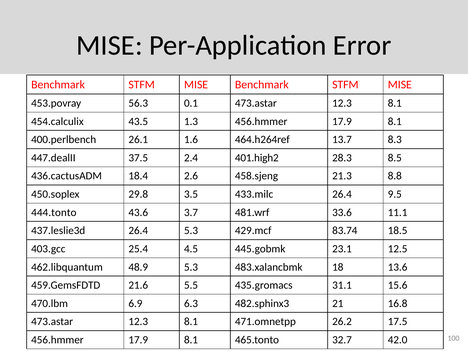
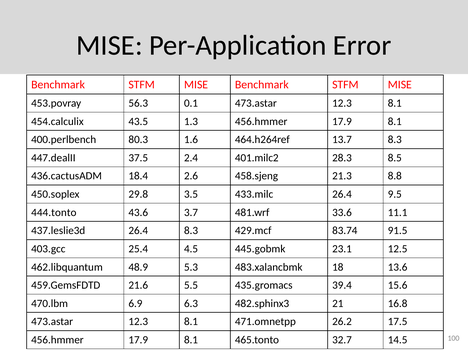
26.1: 26.1 -> 80.3 (138, 140)
401.high2: 401.high2 -> 401.milc2 (257, 158)
26.4 5.3: 5.3 -> 8.3 (191, 231)
18.5: 18.5 -> 91.5 (398, 231)
31.1: 31.1 -> 39.4 (342, 285)
42.0: 42.0 -> 14.5 (398, 340)
